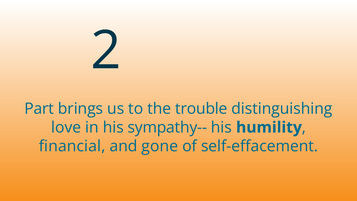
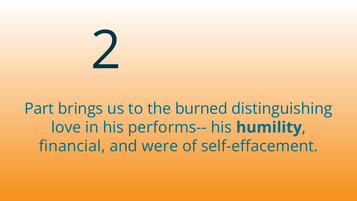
trouble: trouble -> burned (201, 109)
sympathy--: sympathy-- -> performs-- (167, 127)
gone: gone -> were (160, 146)
